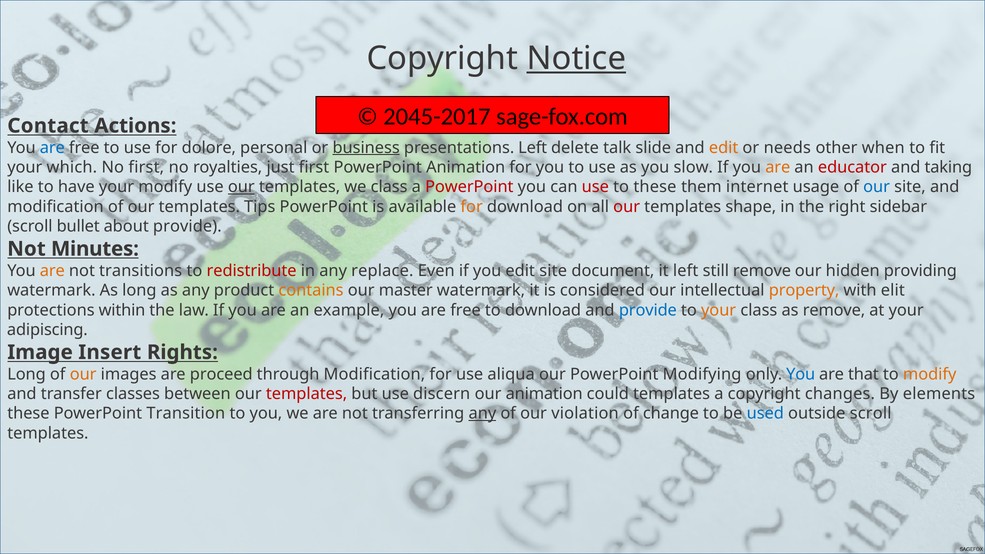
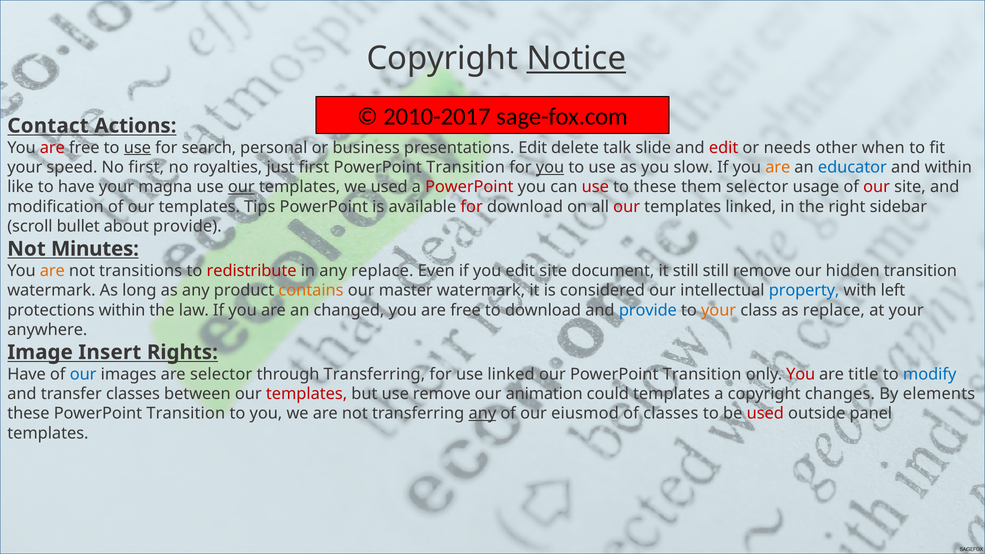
2045-2017: 2045-2017 -> 2010-2017 (437, 117)
are colour: blue -> red (52, 148)
use underline: none -> present (137, 148)
dolore: dolore -> search (209, 148)
business underline: present -> none (366, 148)
presentations Left: Left -> Edit (533, 148)
edit colour: orange -> red (724, 148)
which: which -> speed (72, 167)
Animation: Animation -> Transition (466, 167)
you underline: none -> present (550, 167)
educator colour: red -> blue (852, 167)
and taking: taking -> within (948, 167)
your modify: modify -> magna (165, 187)
we class: class -> used (389, 187)
them internet: internet -> selector (757, 187)
our colour: blue -> red (877, 187)
for colour: orange -> red (472, 207)
templates shape: shape -> linked (751, 207)
it left: left -> still (686, 271)
hidden providing: providing -> transition (920, 271)
property colour: orange -> blue (804, 290)
elit: elit -> left (893, 290)
example: example -> changed (349, 310)
as remove: remove -> replace (834, 310)
adipiscing: adipiscing -> anywhere (47, 330)
Long: Long -> Have (27, 374)
our colour: orange -> blue (83, 374)
are proceed: proceed -> selector (221, 374)
through Modification: Modification -> Transferring (374, 374)
use aliqua: aliqua -> linked (511, 374)
our PowerPoint Modifying: Modifying -> Transition (702, 374)
You colour: blue -> red (801, 374)
that: that -> title (863, 374)
modify colour: orange -> blue (930, 374)
use discern: discern -> remove (442, 394)
violation: violation -> eiusmod (585, 414)
of change: change -> classes (671, 414)
used colour: blue -> red (765, 414)
outside scroll: scroll -> panel (871, 414)
